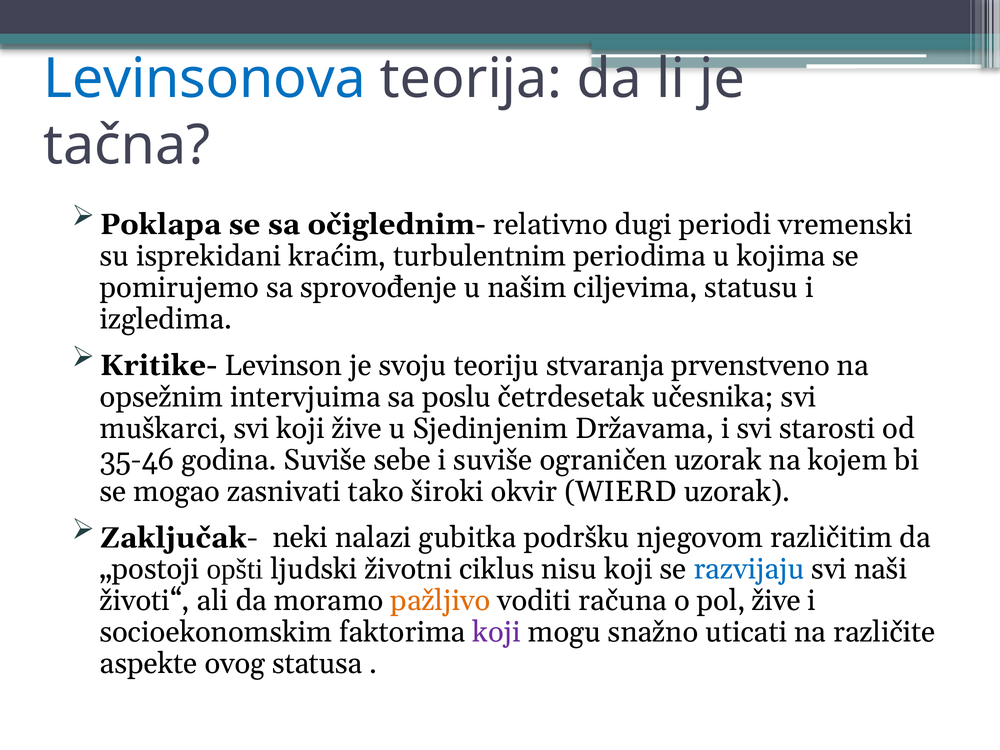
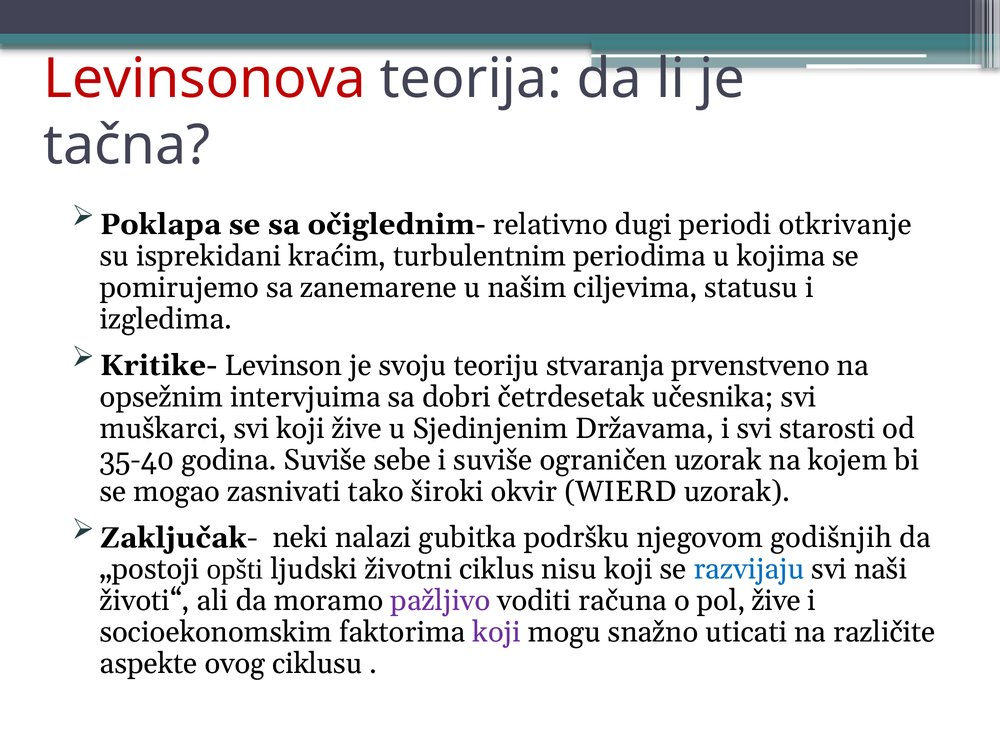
Levinsonova colour: blue -> red (204, 79)
vremenski: vremenski -> otkrivanje (845, 224)
sprovođenje: sprovođenje -> zanemarene (379, 287)
poslu: poslu -> dobri (457, 397)
35-46: 35-46 -> 35-40 (137, 460)
različitim: različitim -> godišnjih (831, 538)
pažljivo colour: orange -> purple (440, 601)
statusa: statusa -> ciklusu (317, 664)
